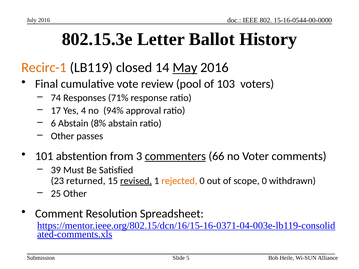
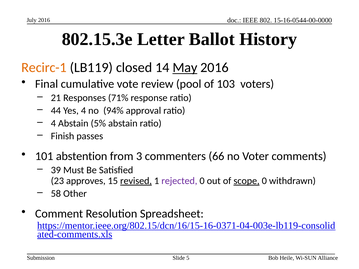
74: 74 -> 21 (56, 98)
17: 17 -> 44 (56, 111)
6: 6 -> 4 (53, 123)
8%: 8% -> 5% (98, 123)
Other: Other -> Finish (63, 136)
commenters underline: present -> none (175, 156)
returned: returned -> approves (86, 181)
rejected colour: orange -> purple (179, 181)
scope underline: none -> present (247, 181)
25: 25 -> 58 (56, 194)
